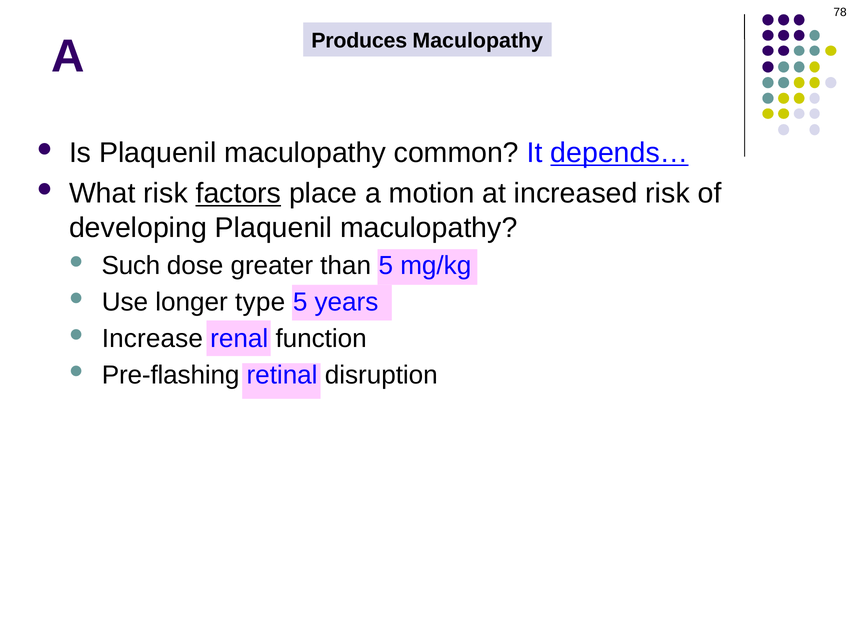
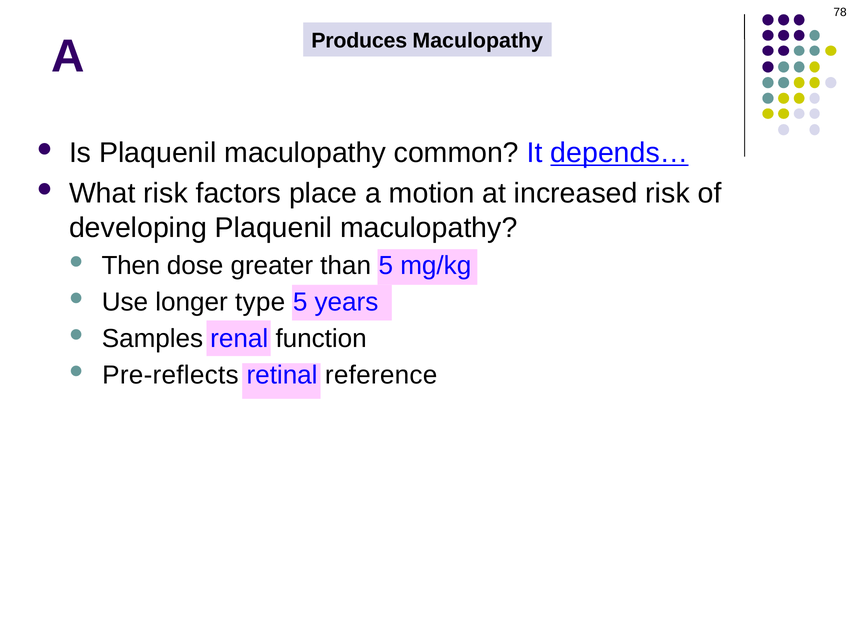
factors underline: present -> none (238, 194)
Such: Such -> Then (131, 266)
Increase: Increase -> Samples (152, 339)
Pre-flashing: Pre-flashing -> Pre-reflects (170, 375)
disruption: disruption -> reference (381, 375)
